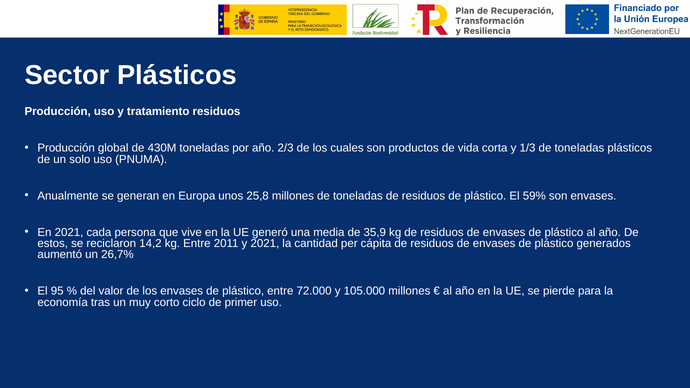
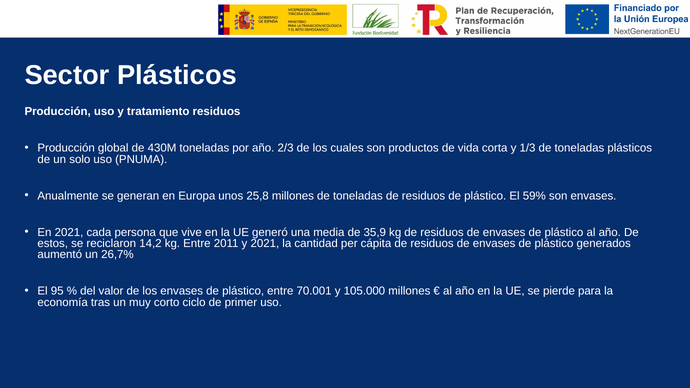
72.000: 72.000 -> 70.001 (314, 291)
